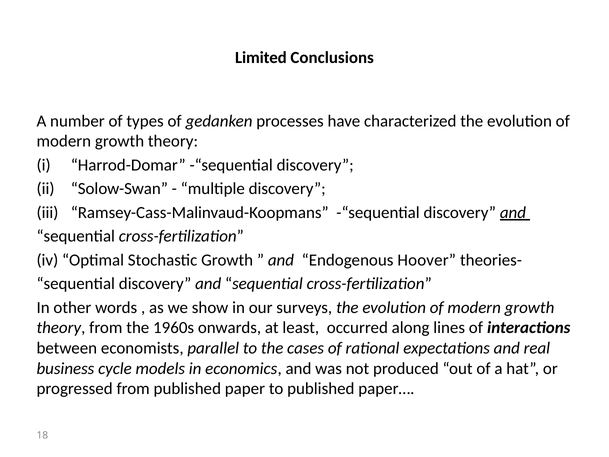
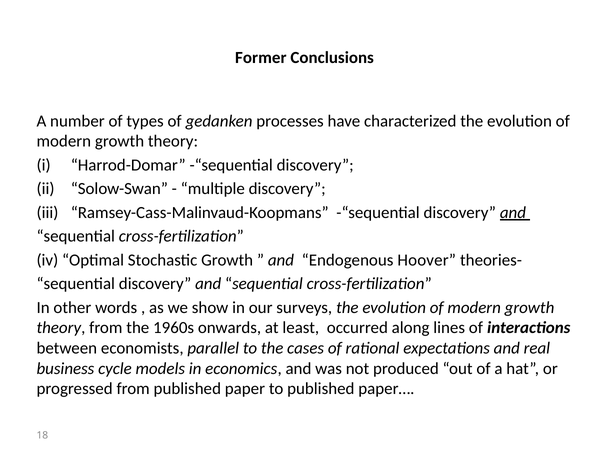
Limited: Limited -> Former (261, 58)
